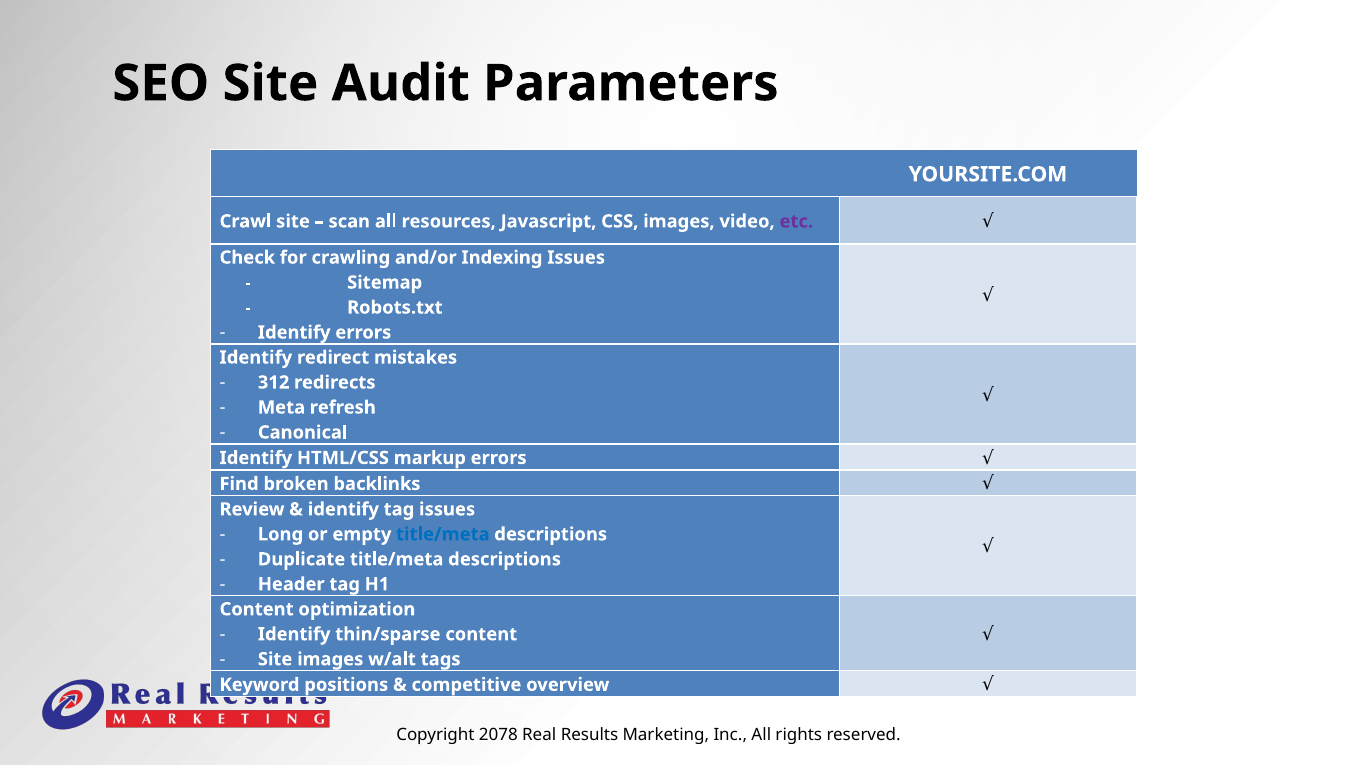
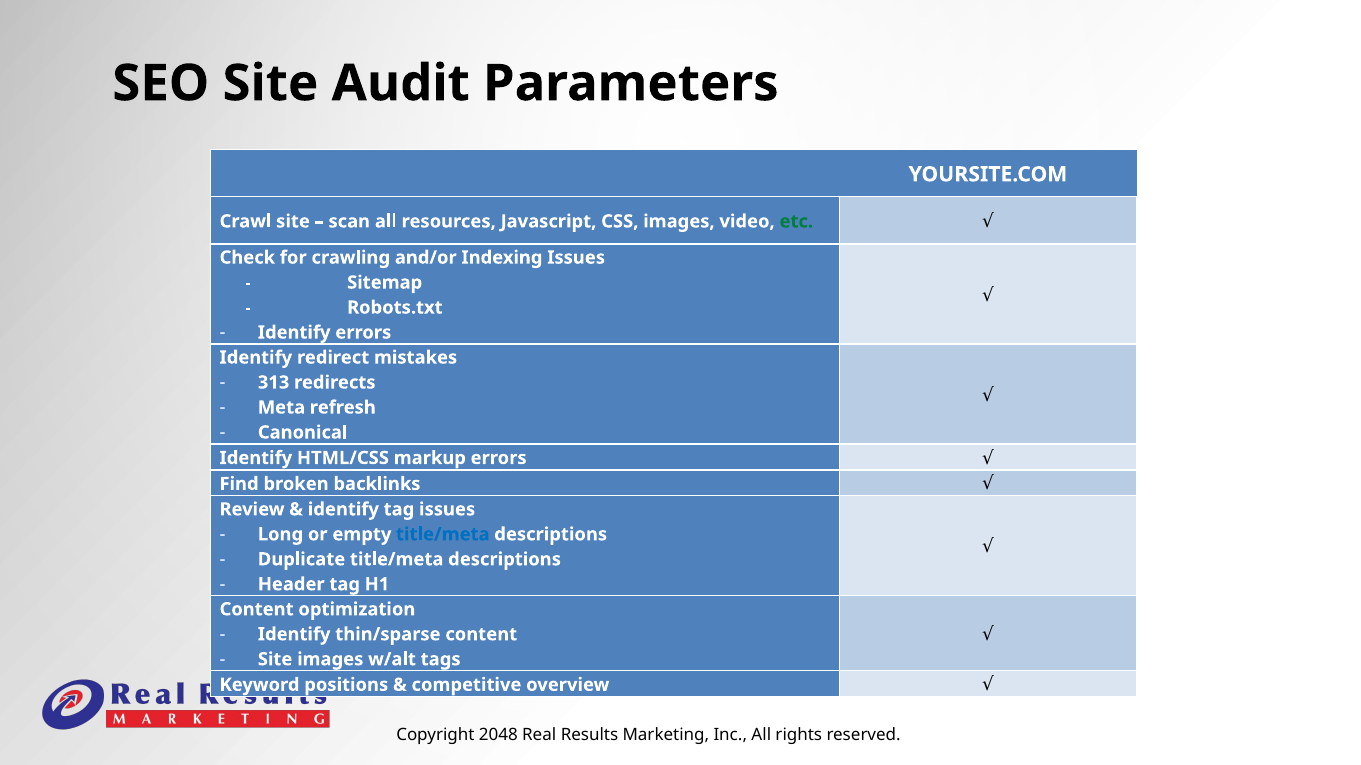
etc colour: purple -> green (796, 222)
312: 312 -> 313 (274, 383)
2078: 2078 -> 2048 (498, 735)
